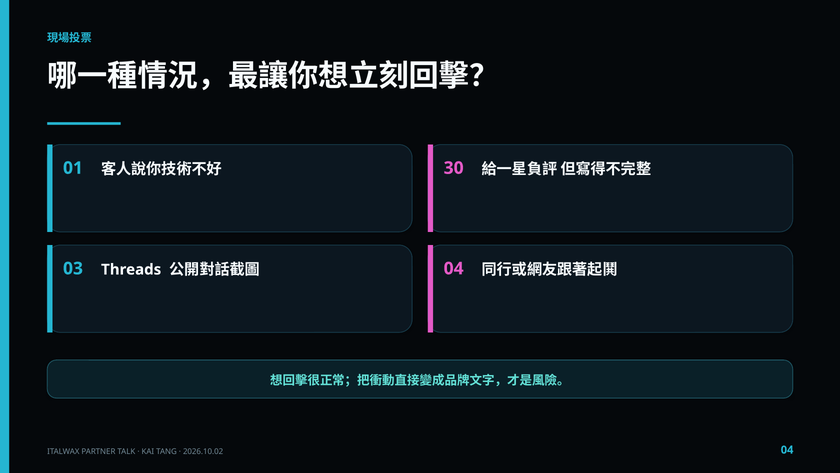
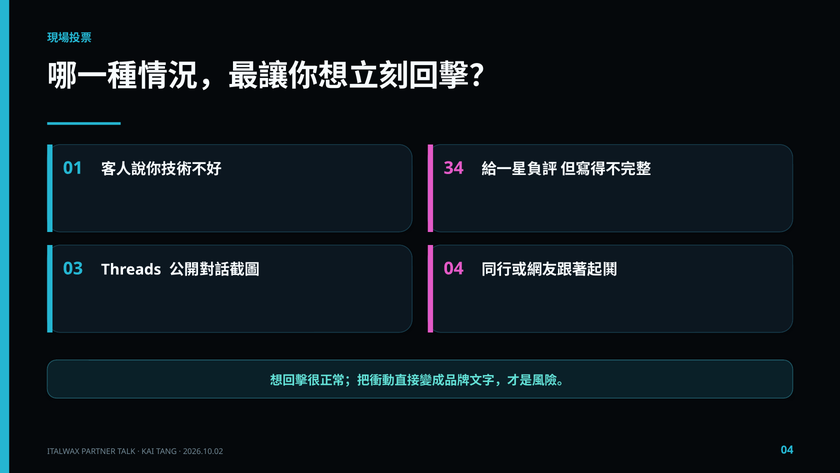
30: 30 -> 34 (454, 168)
